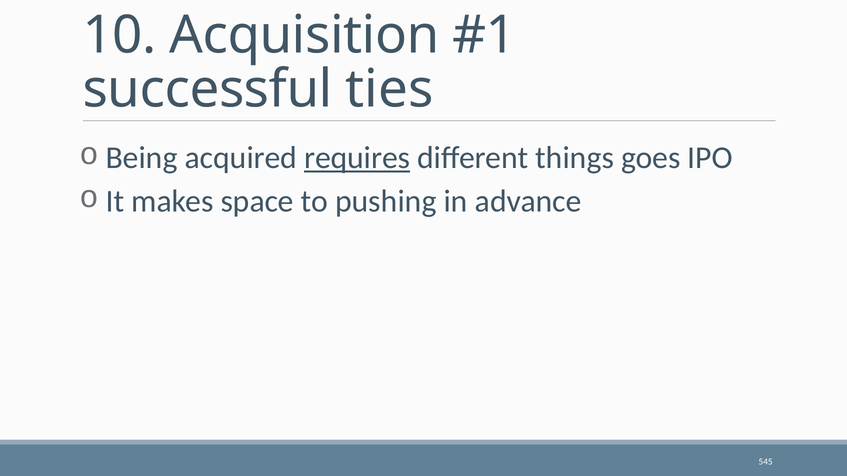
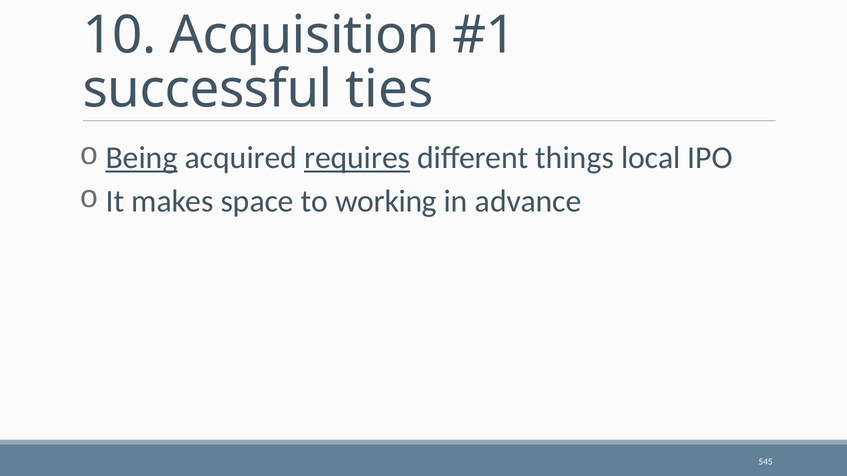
Being underline: none -> present (142, 158)
goes: goes -> local (651, 158)
pushing: pushing -> working (386, 201)
